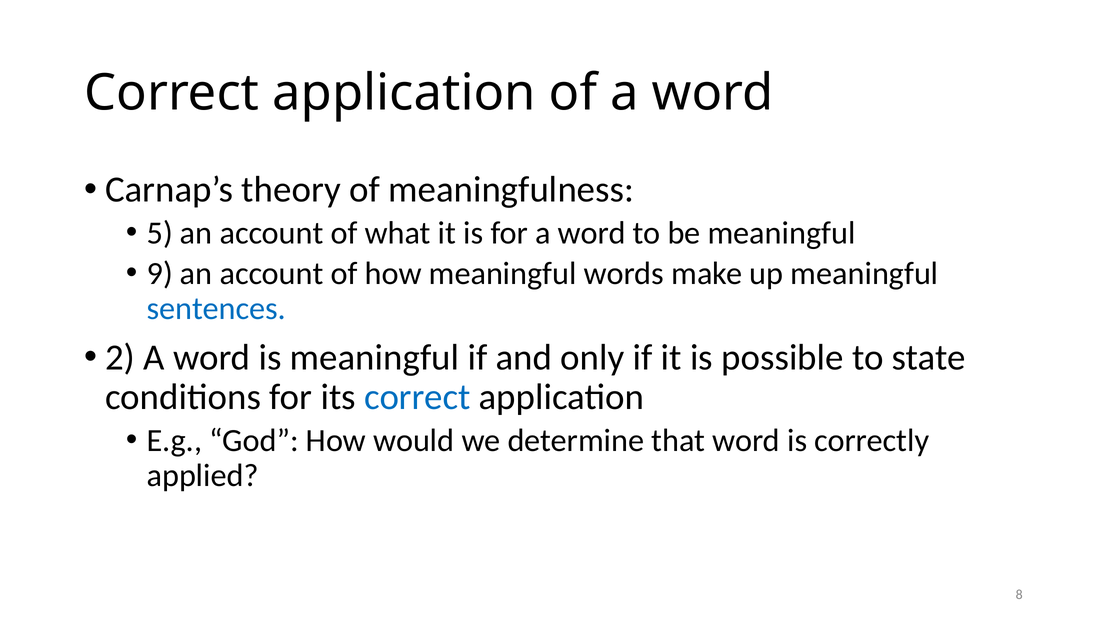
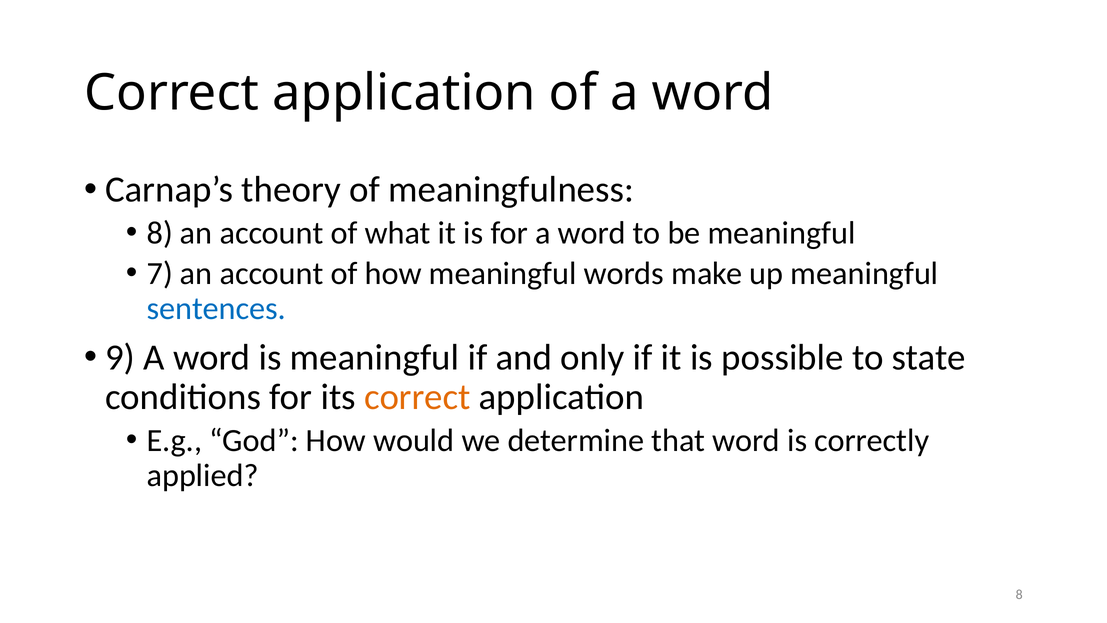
5: 5 -> 8 (160, 233)
9: 9 -> 7 (160, 273)
2: 2 -> 9 (120, 357)
correct colour: blue -> orange (417, 397)
